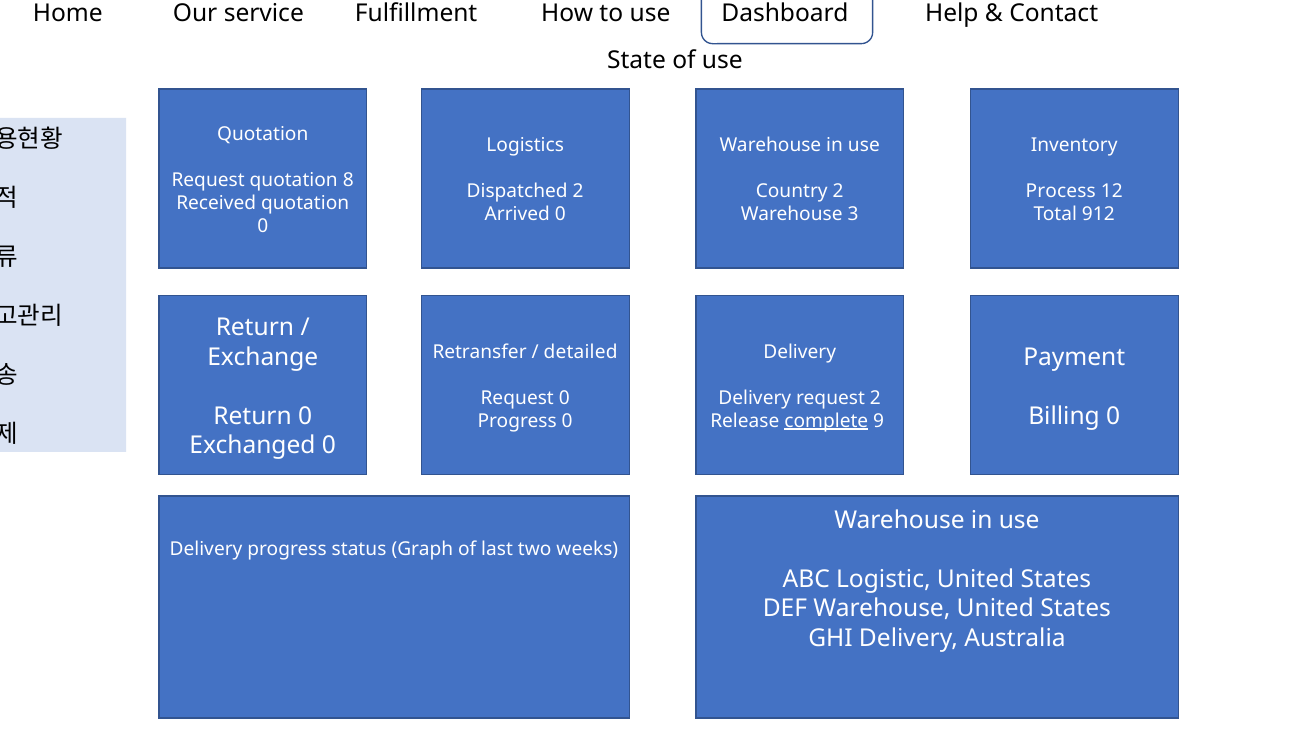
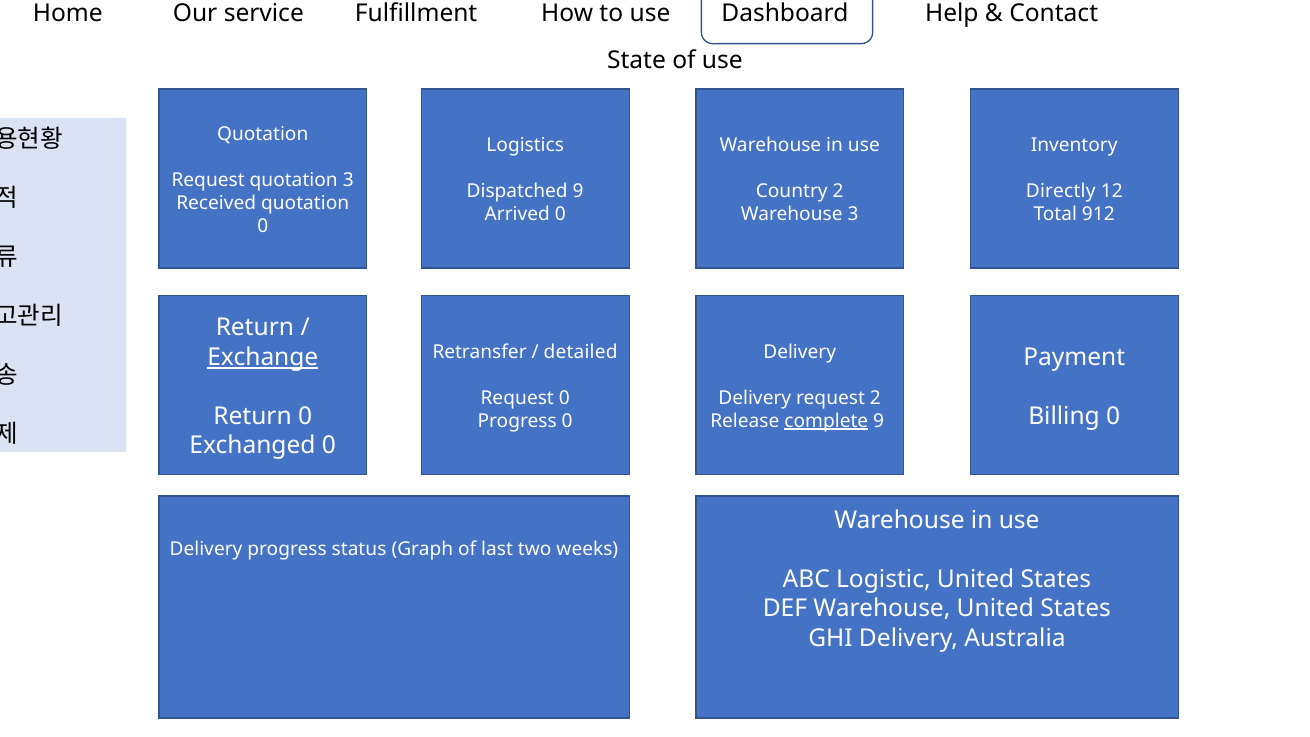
quotation 8: 8 -> 3 (348, 180)
Dispatched 2: 2 -> 9 (578, 191)
Process: Process -> Directly (1061, 191)
Exchange underline: none -> present (263, 357)
